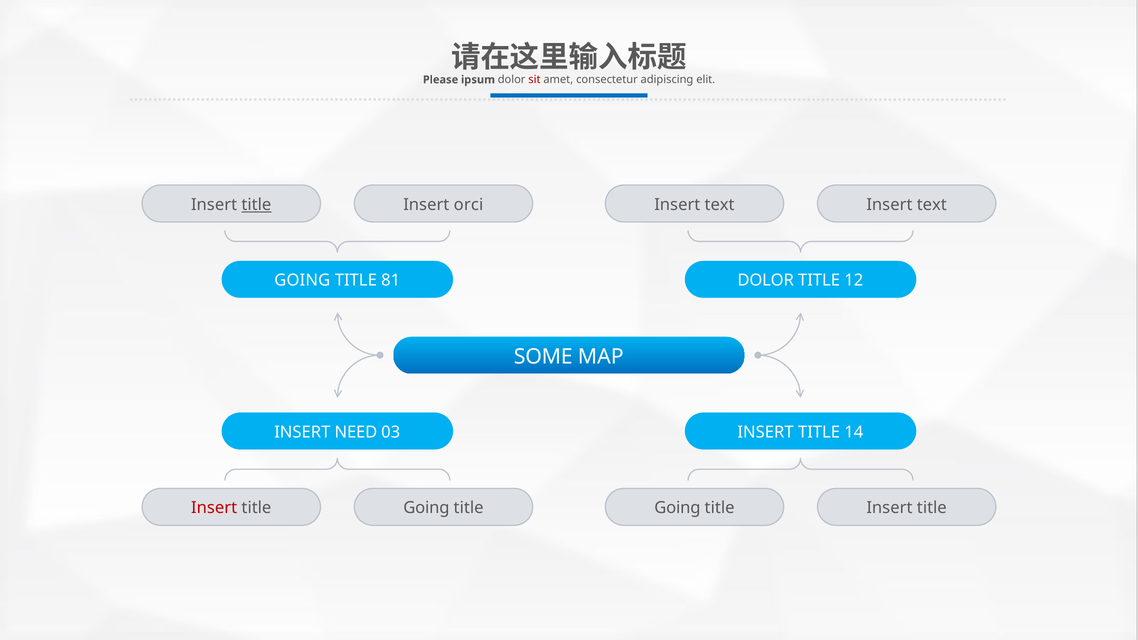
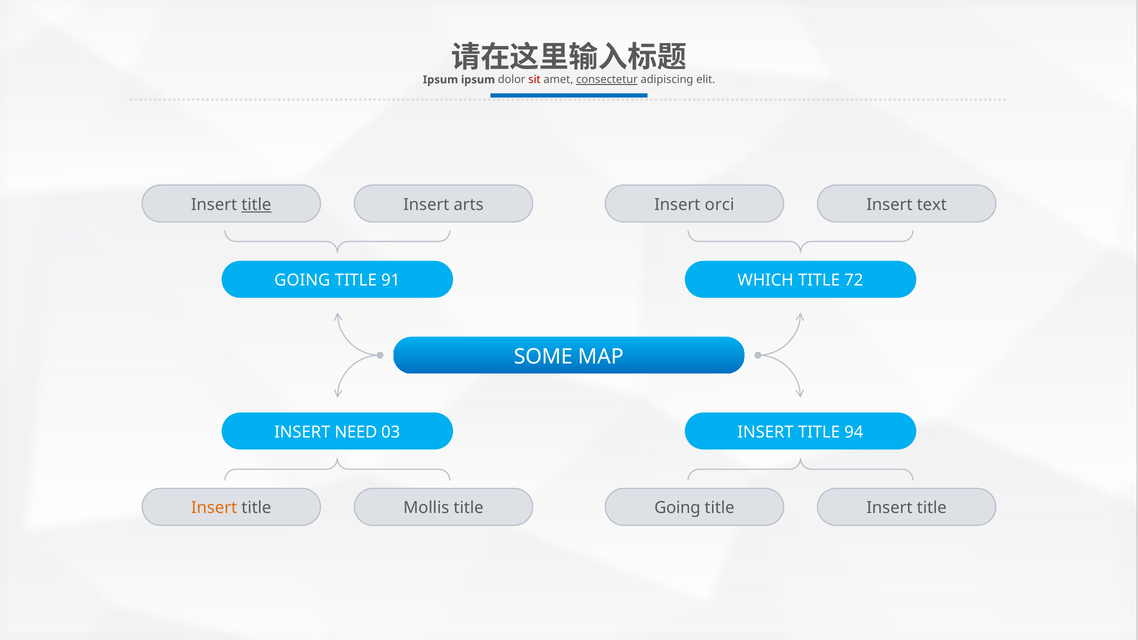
Please: Please -> Ipsum (440, 80)
consectetur underline: none -> present (607, 80)
orci: orci -> arts (469, 205)
text: text -> orci (720, 205)
81: 81 -> 91 (391, 281)
DOLOR: DOLOR -> WHICH (766, 281)
12: 12 -> 72 (854, 281)
14: 14 -> 94 (854, 432)
Insert colour: red -> orange (214, 508)
Going: Going -> Mollis (426, 508)
